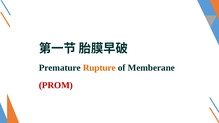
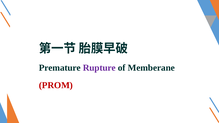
Rupture colour: orange -> purple (99, 68)
